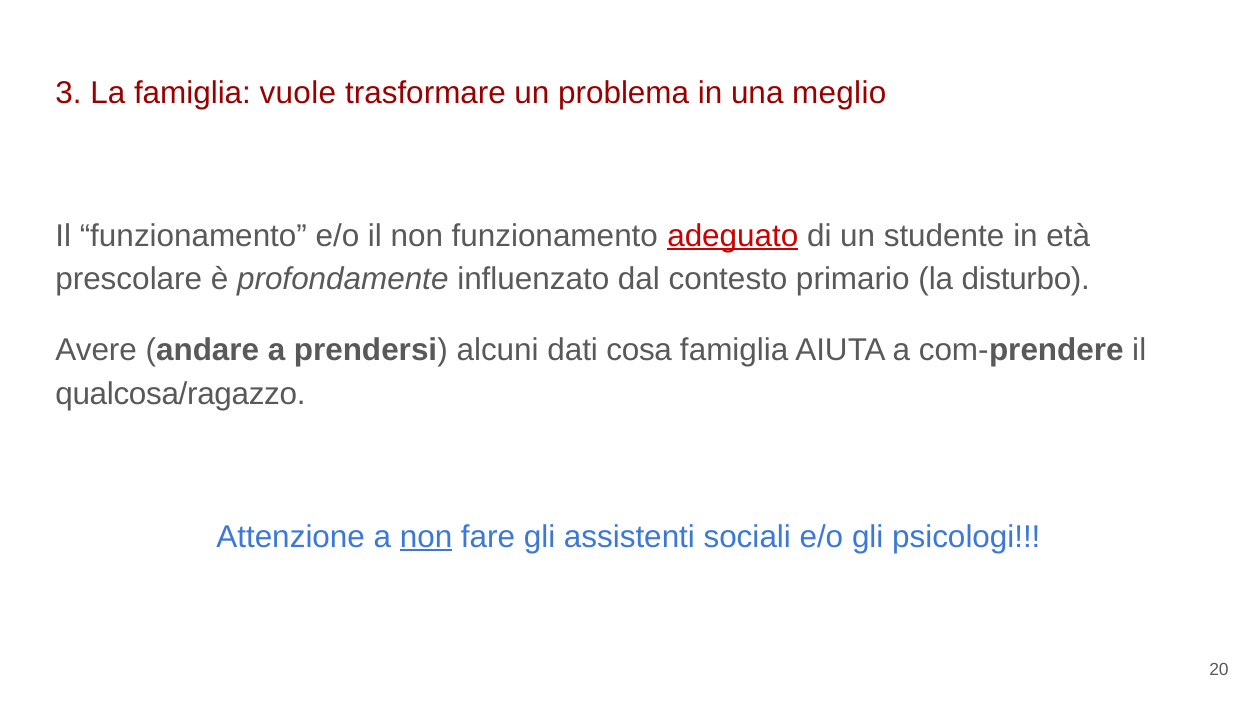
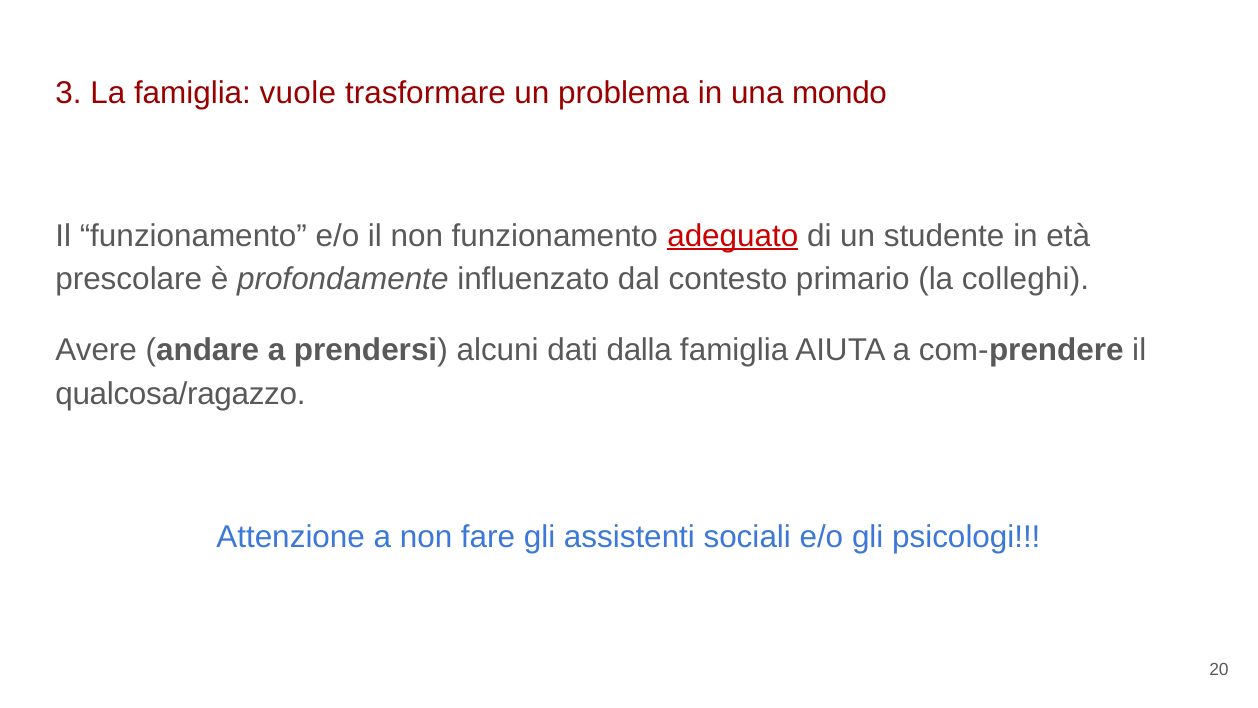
meglio: meglio -> mondo (840, 93)
disturbo: disturbo -> colleghi (1025, 279)
cosa: cosa -> dalla (639, 350)
non underline: present -> none (426, 536)
